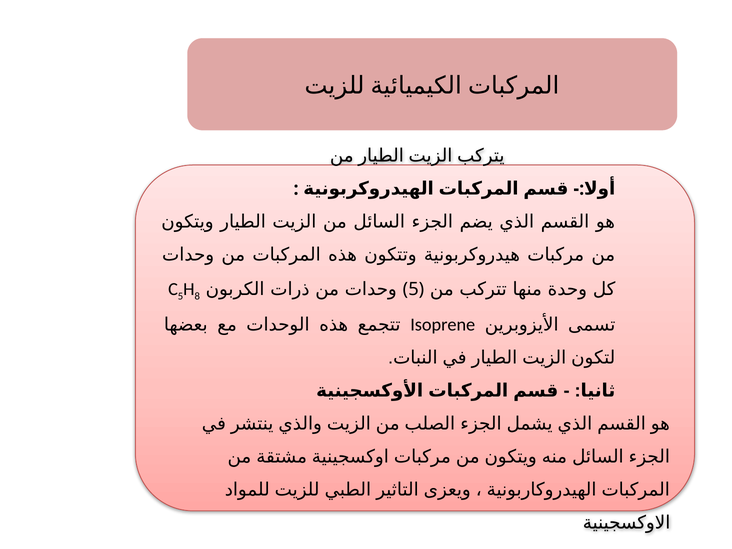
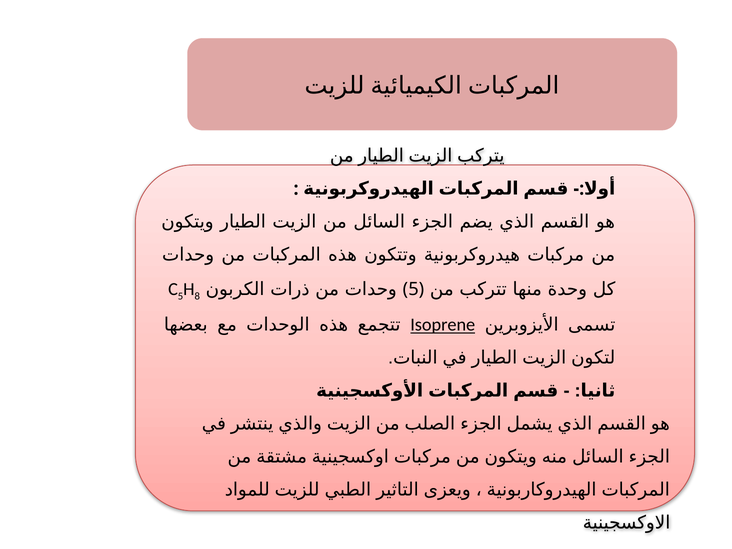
Isoprene underline: none -> present (443, 325)
